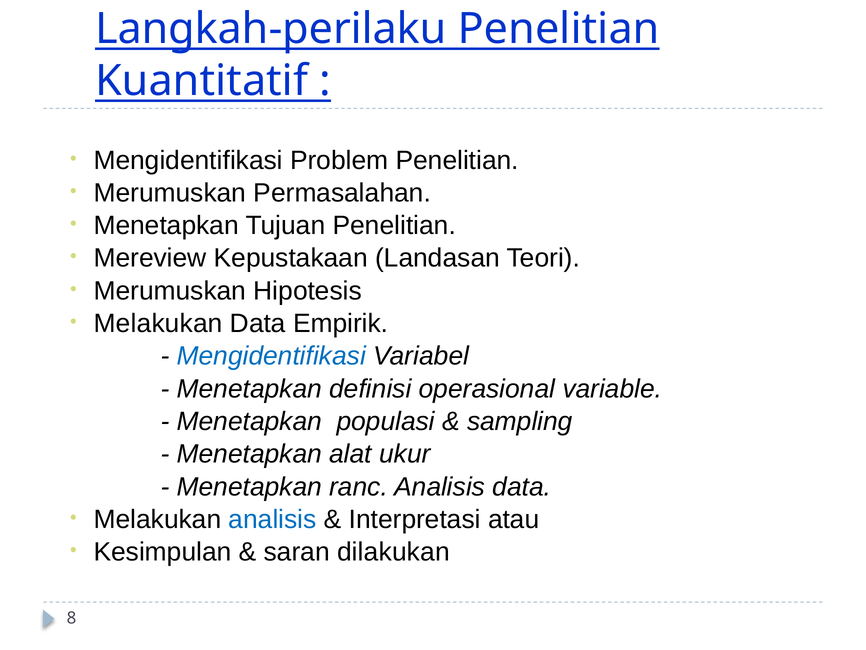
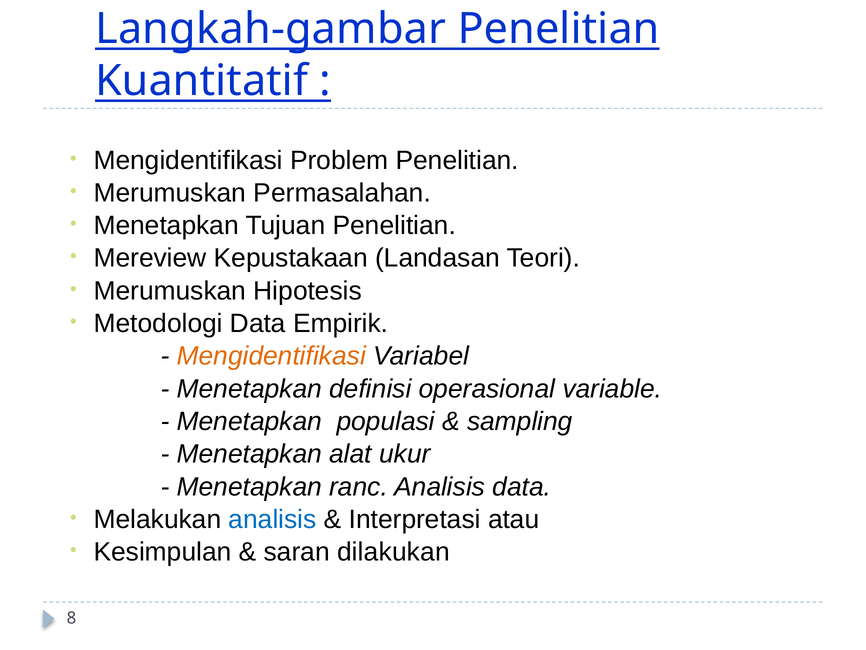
Langkah-perilaku: Langkah-perilaku -> Langkah-gambar (271, 29)
Melakukan: Melakukan -> Metodologi (158, 323)
Mengidentifikasi colour: blue -> orange (271, 356)
